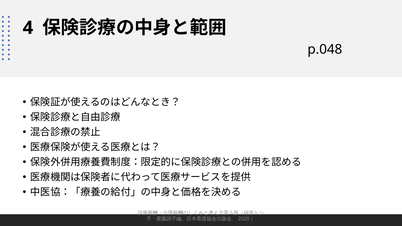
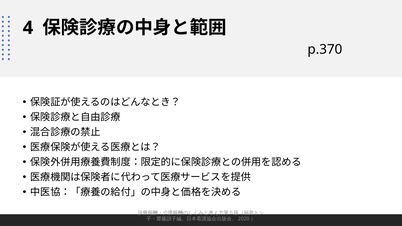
p.048: p.048 -> p.370 (325, 49)
